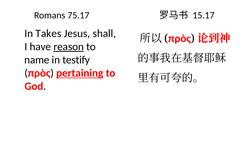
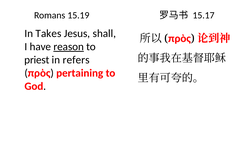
75.17: 75.17 -> 15.19 (78, 15)
name: name -> priest (37, 60)
testify: testify -> refers (76, 60)
pertaining underline: present -> none (80, 73)
